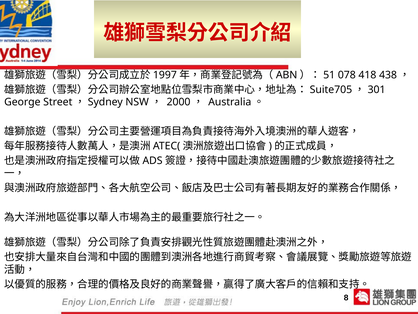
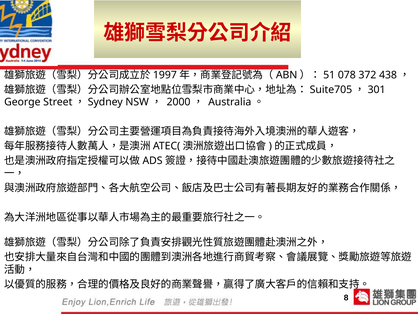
418: 418 -> 372 (367, 75)
